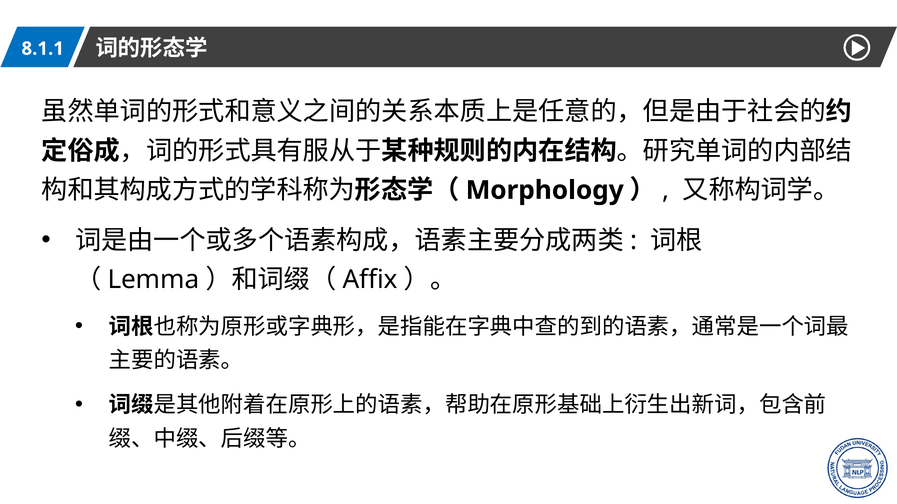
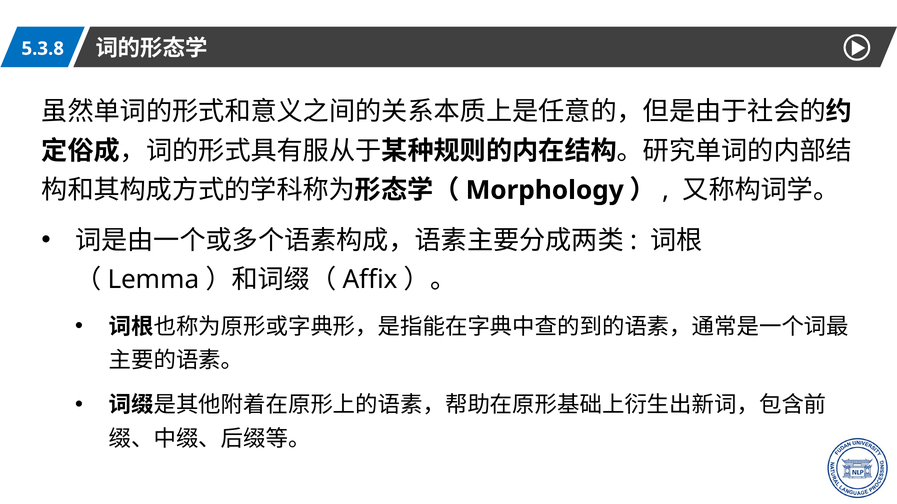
8.1.1: 8.1.1 -> 5.3.8 (43, 49)
